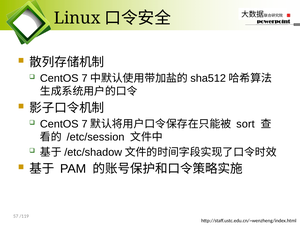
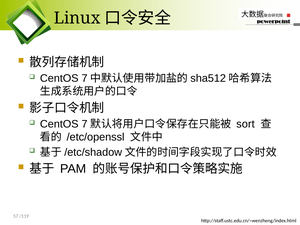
/etc/session: /etc/session -> /etc/openssl (96, 137)
